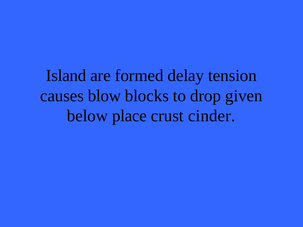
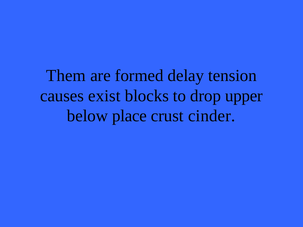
Island: Island -> Them (66, 76)
blow: blow -> exist (104, 96)
given: given -> upper (244, 96)
